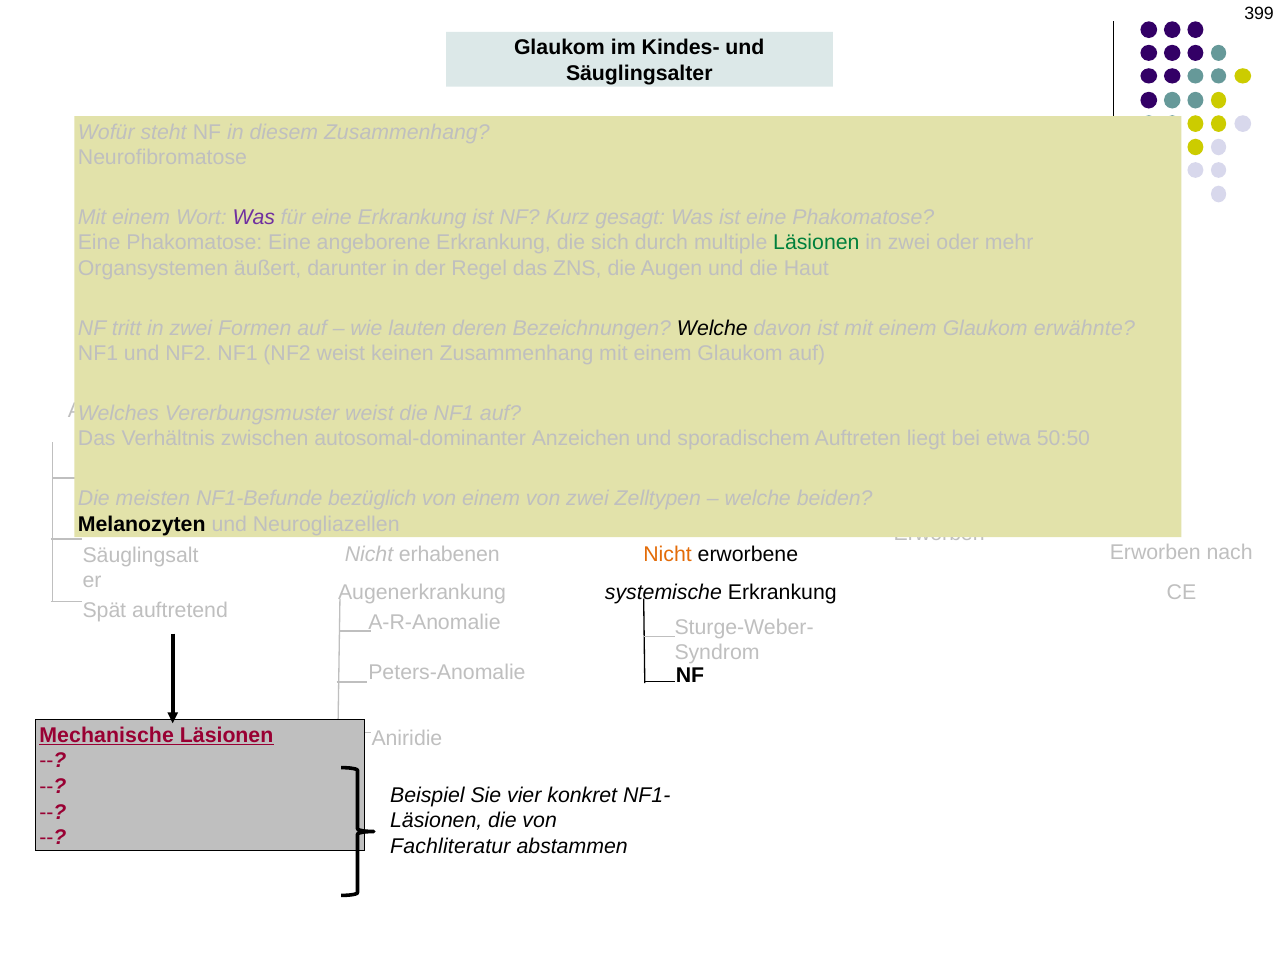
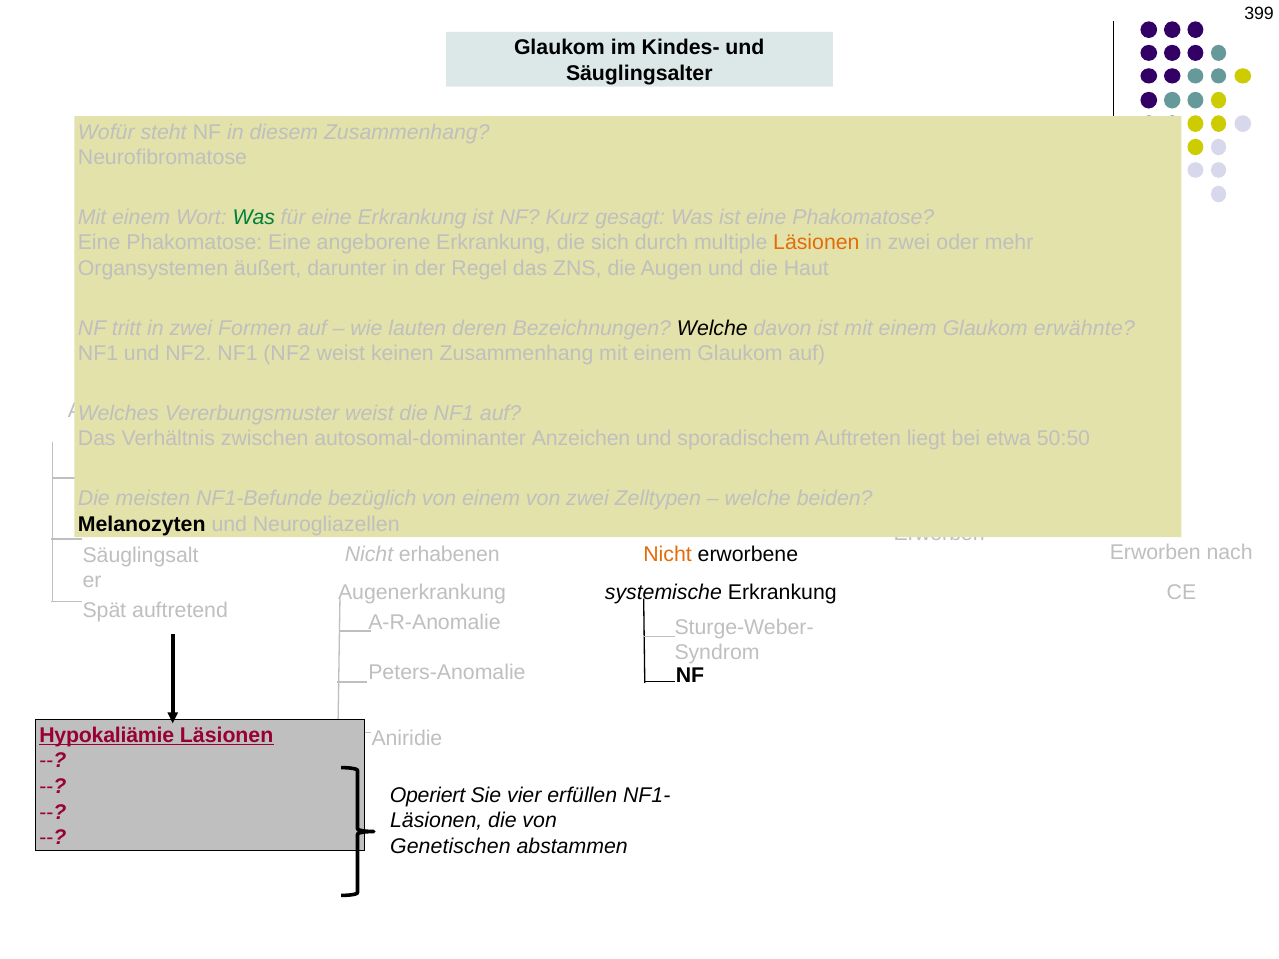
Was colour: purple -> green (254, 217)
Läsionen colour: green -> orange (816, 243)
Mechanische: Mechanische -> Hypokaliämie (107, 735)
Beispiel: Beispiel -> Operiert (427, 795)
konkret: konkret -> erfüllen (582, 795)
Fachliteratur: Fachliteratur -> Genetischen (450, 847)
